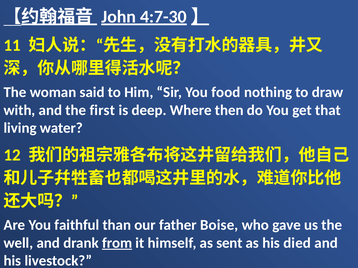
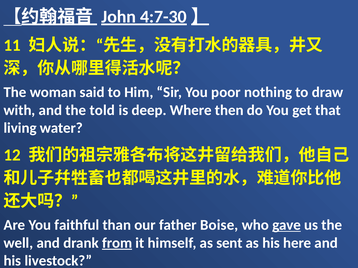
food: food -> poor (226, 92)
first: first -> told (102, 110)
gave underline: none -> present (287, 225)
died: died -> here (297, 243)
